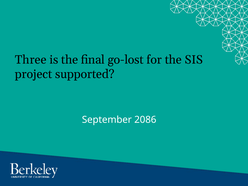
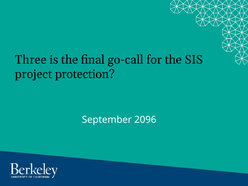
go-lost: go-lost -> go-call (126, 60)
supported: supported -> protection (85, 74)
2086: 2086 -> 2096 (145, 120)
